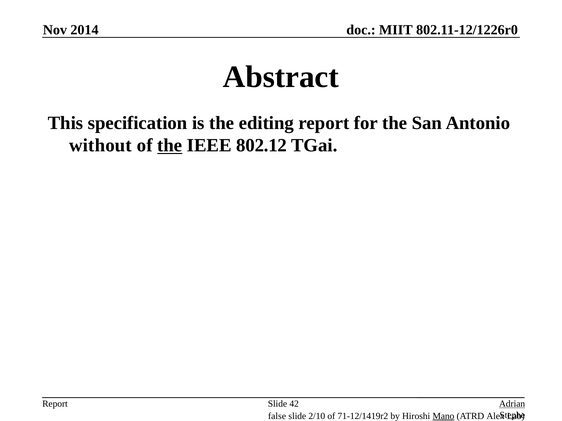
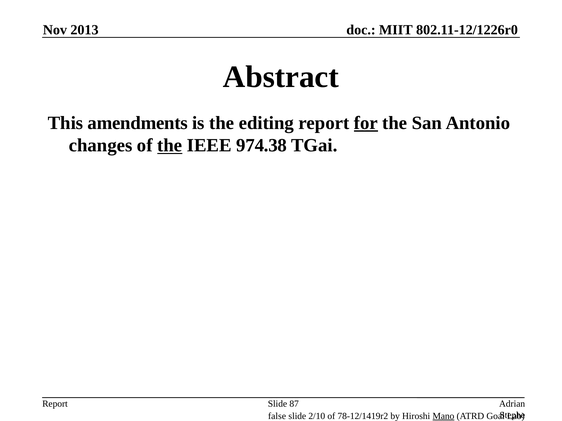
2014: 2014 -> 2013 (84, 30)
specification: specification -> amendments (138, 123)
for underline: none -> present (366, 123)
without: without -> changes (101, 146)
802.12: 802.12 -> 974.38 (262, 146)
Adrian underline: present -> none (512, 404)
42: 42 -> 87 (294, 404)
71-12/1419r2: 71-12/1419r2 -> 78-12/1419r2 (363, 417)
Alex: Alex -> Goal (496, 417)
